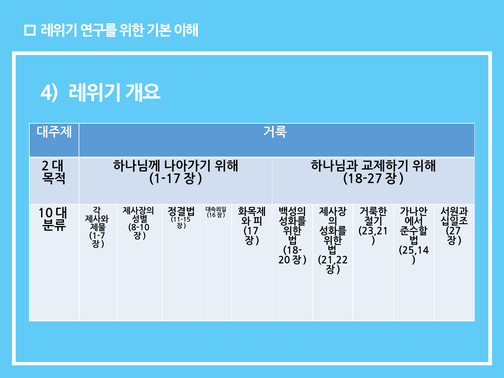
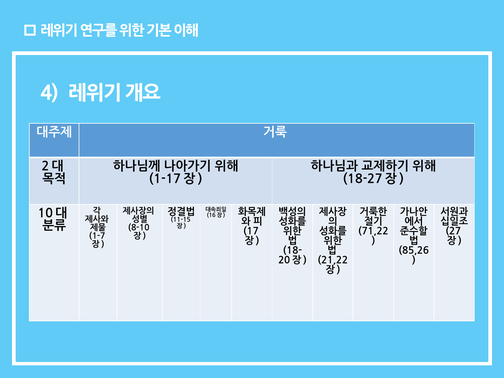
23,21: 23,21 -> 71,22 (373, 231)
25,14: 25,14 -> 85,26 (414, 251)
